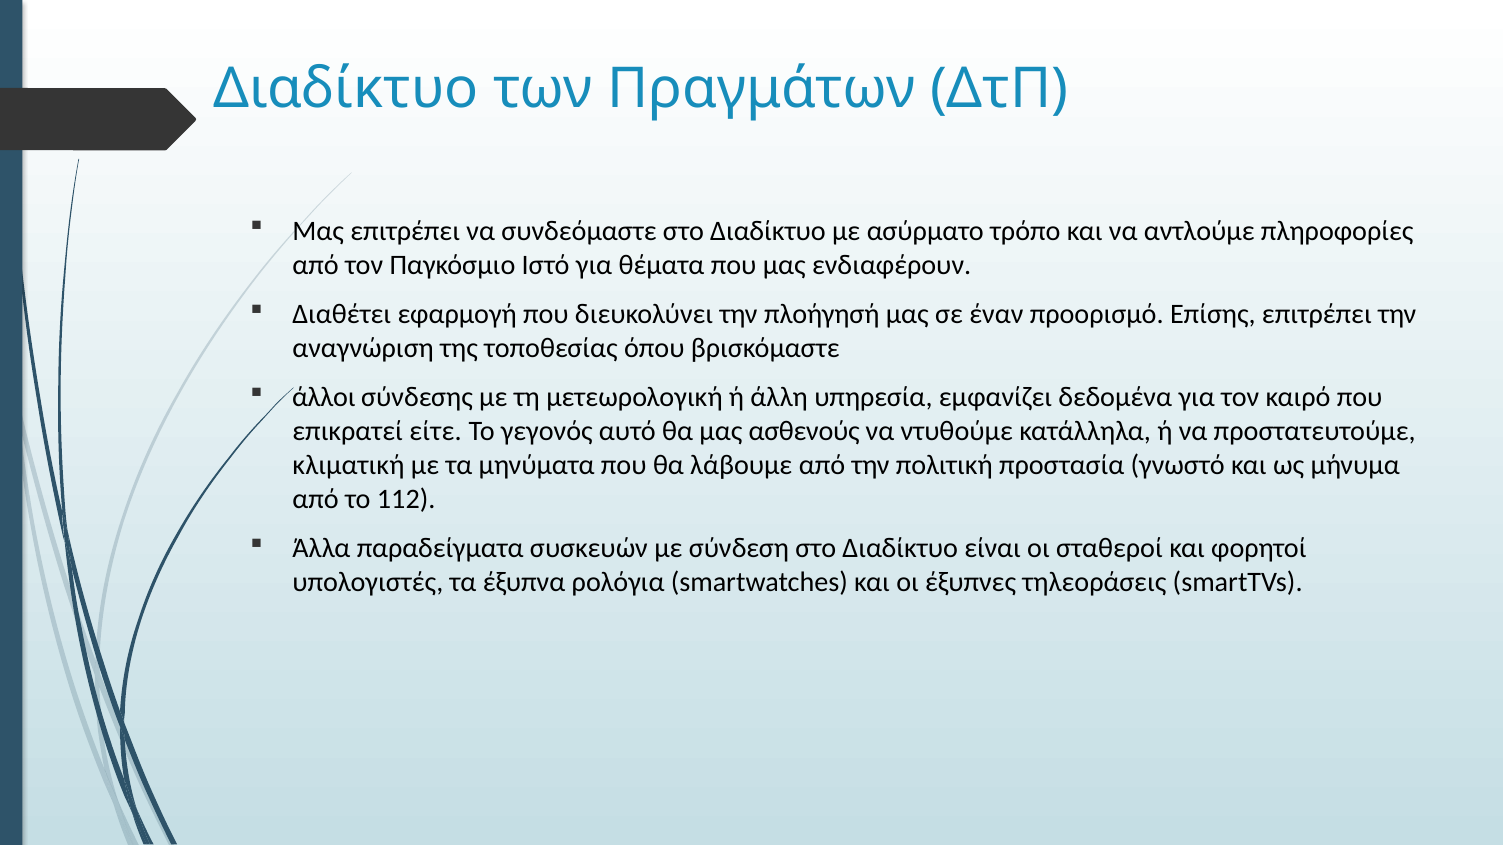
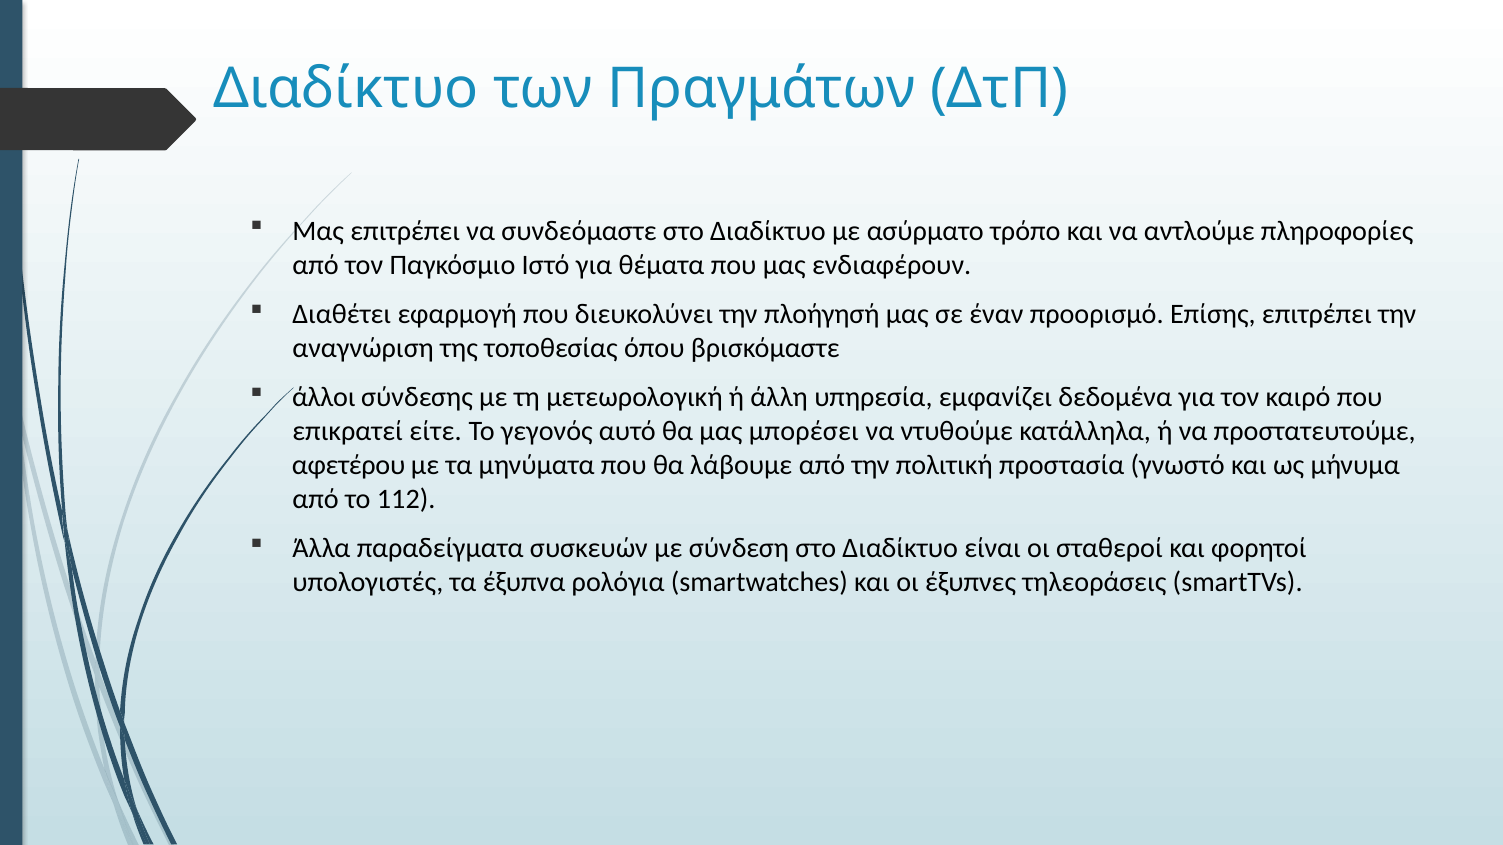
ασθενούς: ασθενούς -> μπορέσει (804, 432)
κλιματική: κλιματική -> αφετέρου (349, 465)
